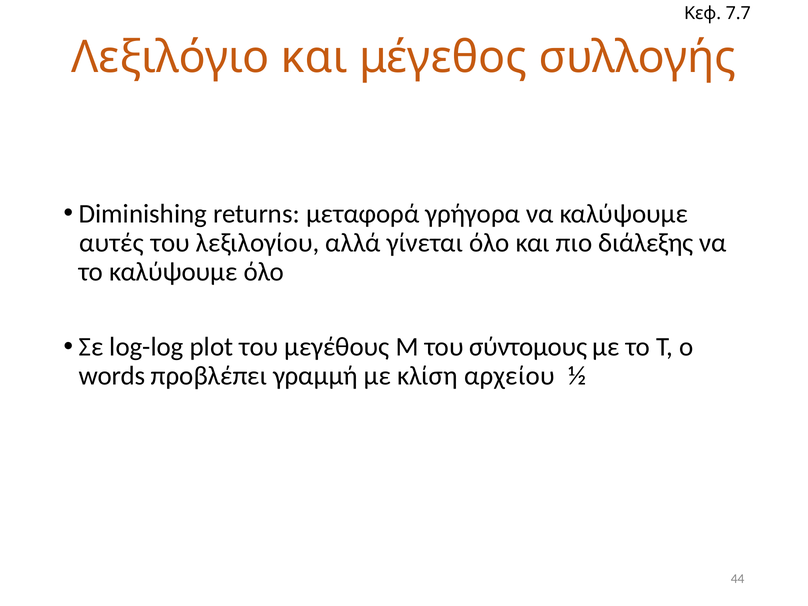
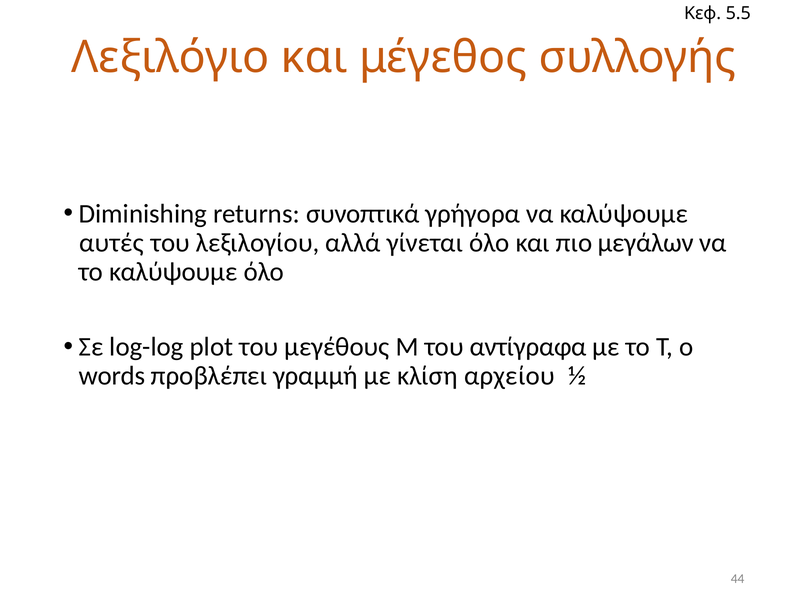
7.7: 7.7 -> 5.5 (738, 13)
μεταφορά: μεταφορά -> συνοπτικά (363, 214)
διάλεξης: διάλεξης -> μεγάλων (646, 243)
σύντομους: σύντομους -> αντίγραφα (528, 347)
